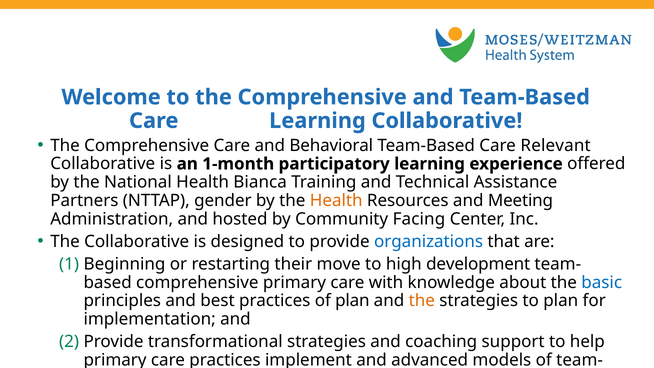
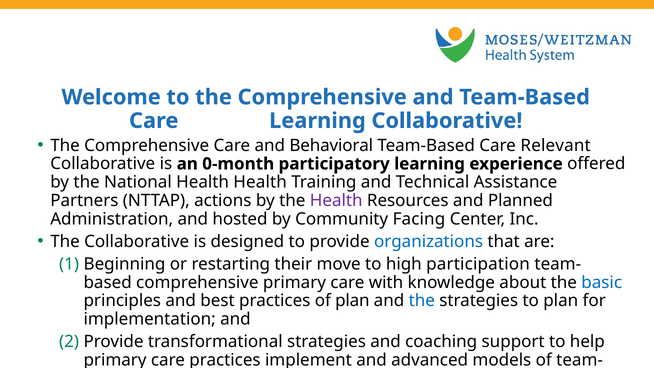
1-month: 1-month -> 0-month (238, 164)
Health Bianca: Bianca -> Health (260, 182)
gender: gender -> actions (223, 201)
Health colour: orange -> purple (336, 201)
Meeting: Meeting -> Planned (520, 201)
development: development -> participation (478, 264)
the colour: orange -> blue (422, 301)
